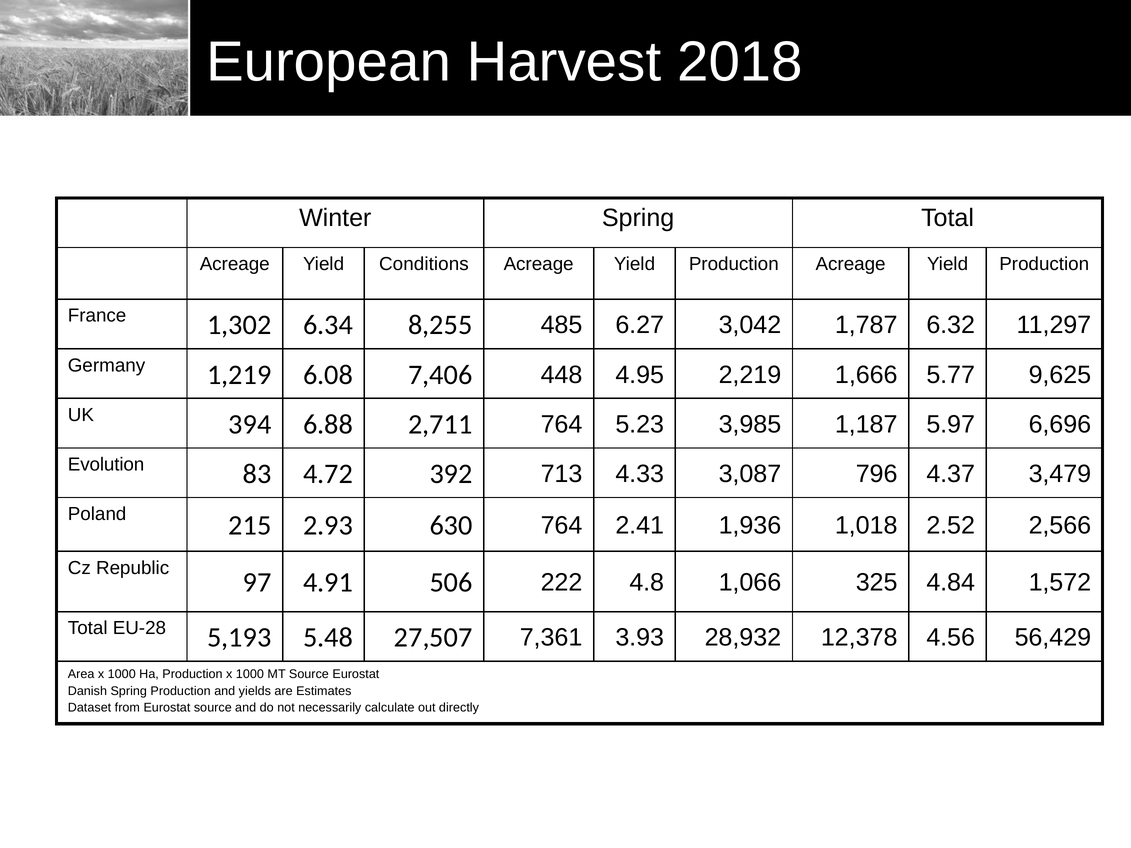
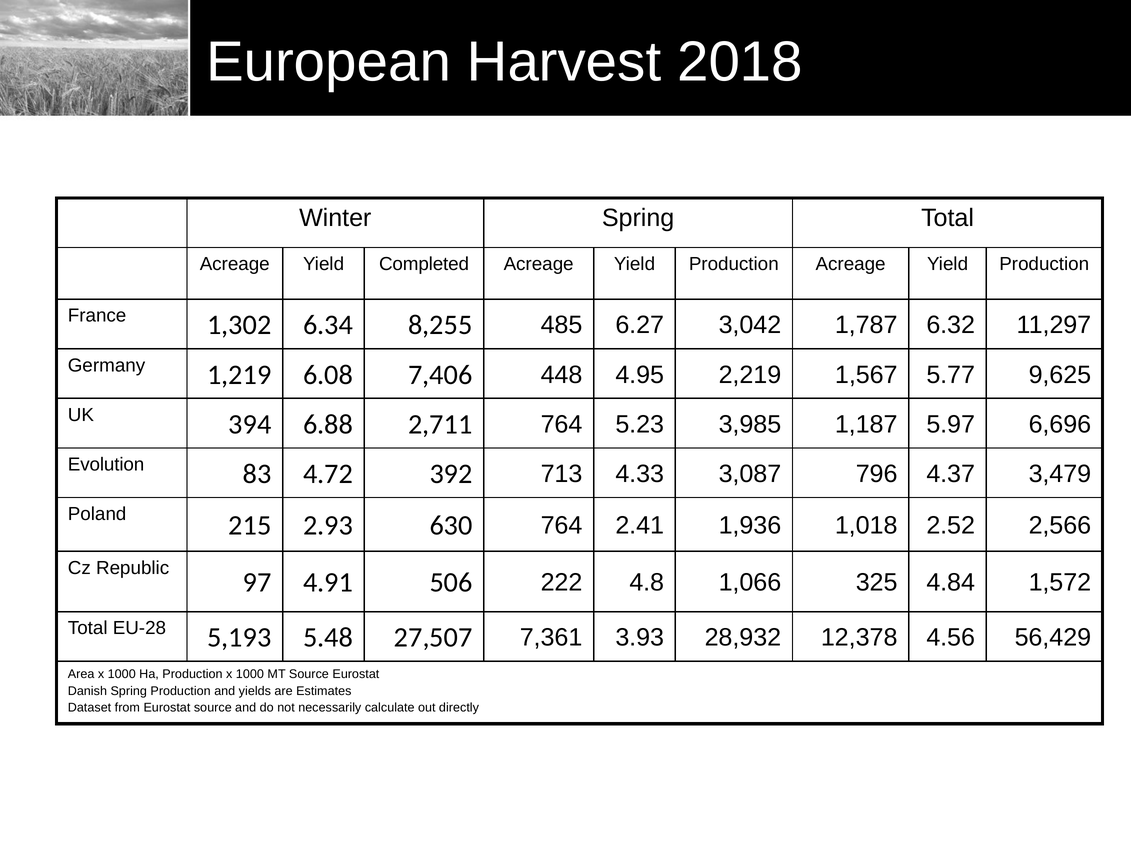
Conditions: Conditions -> Completed (424, 264)
1,666: 1,666 -> 1,567 (866, 375)
